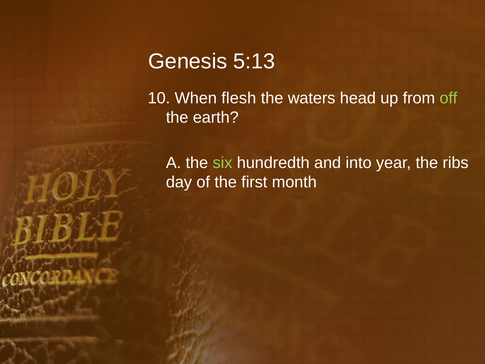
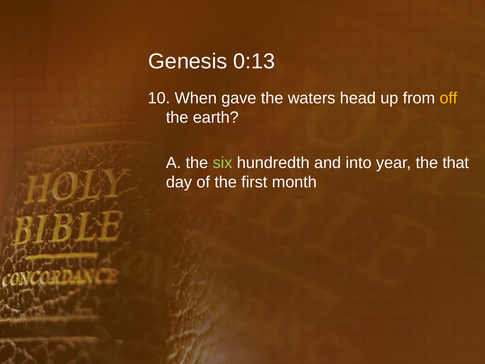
5:13: 5:13 -> 0:13 (254, 61)
flesh: flesh -> gave (239, 98)
off colour: light green -> yellow (448, 98)
ribs: ribs -> that (456, 163)
